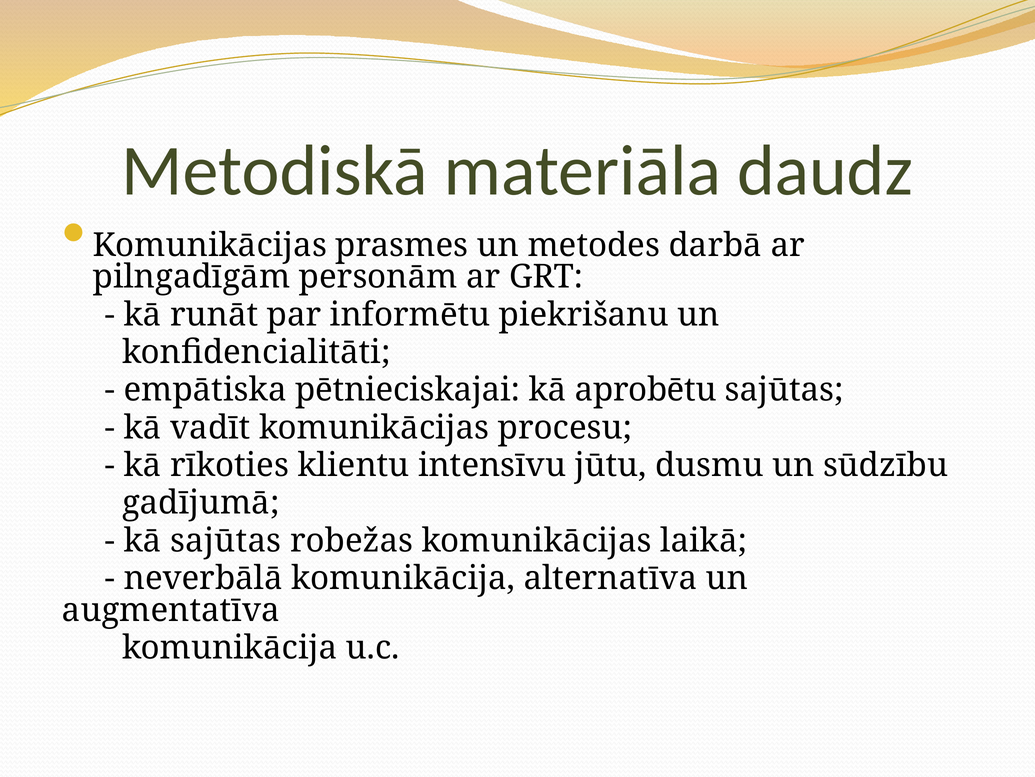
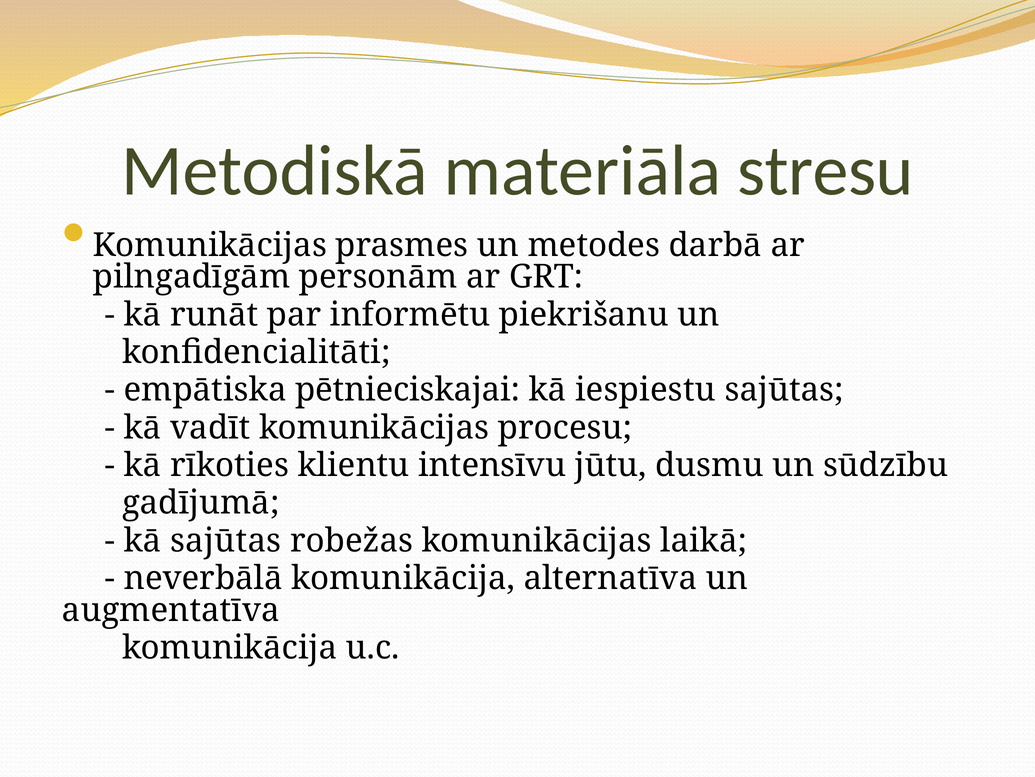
daudz: daudz -> stresu (825, 171)
aprobētu: aprobētu -> iespiestu (645, 390)
